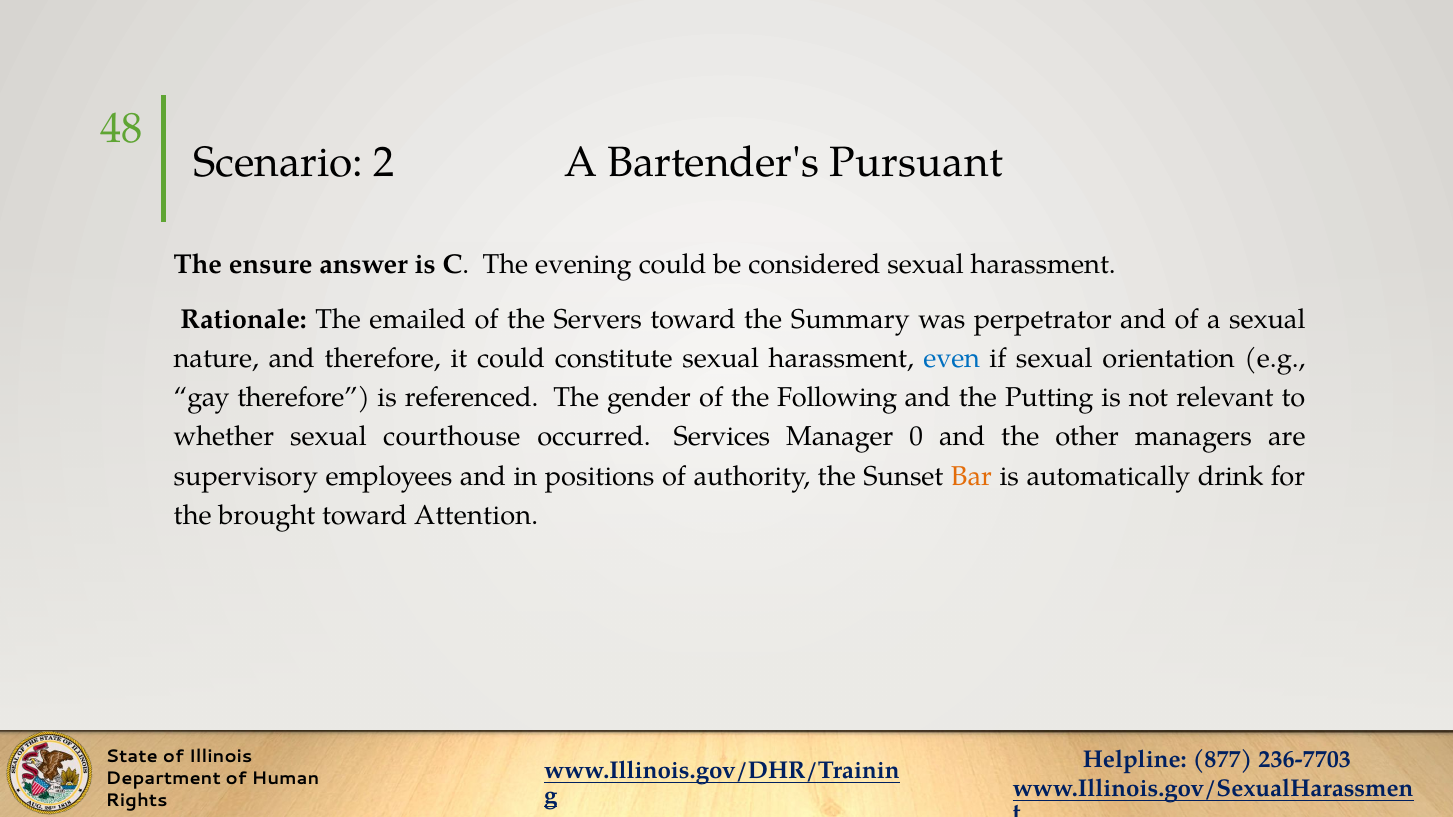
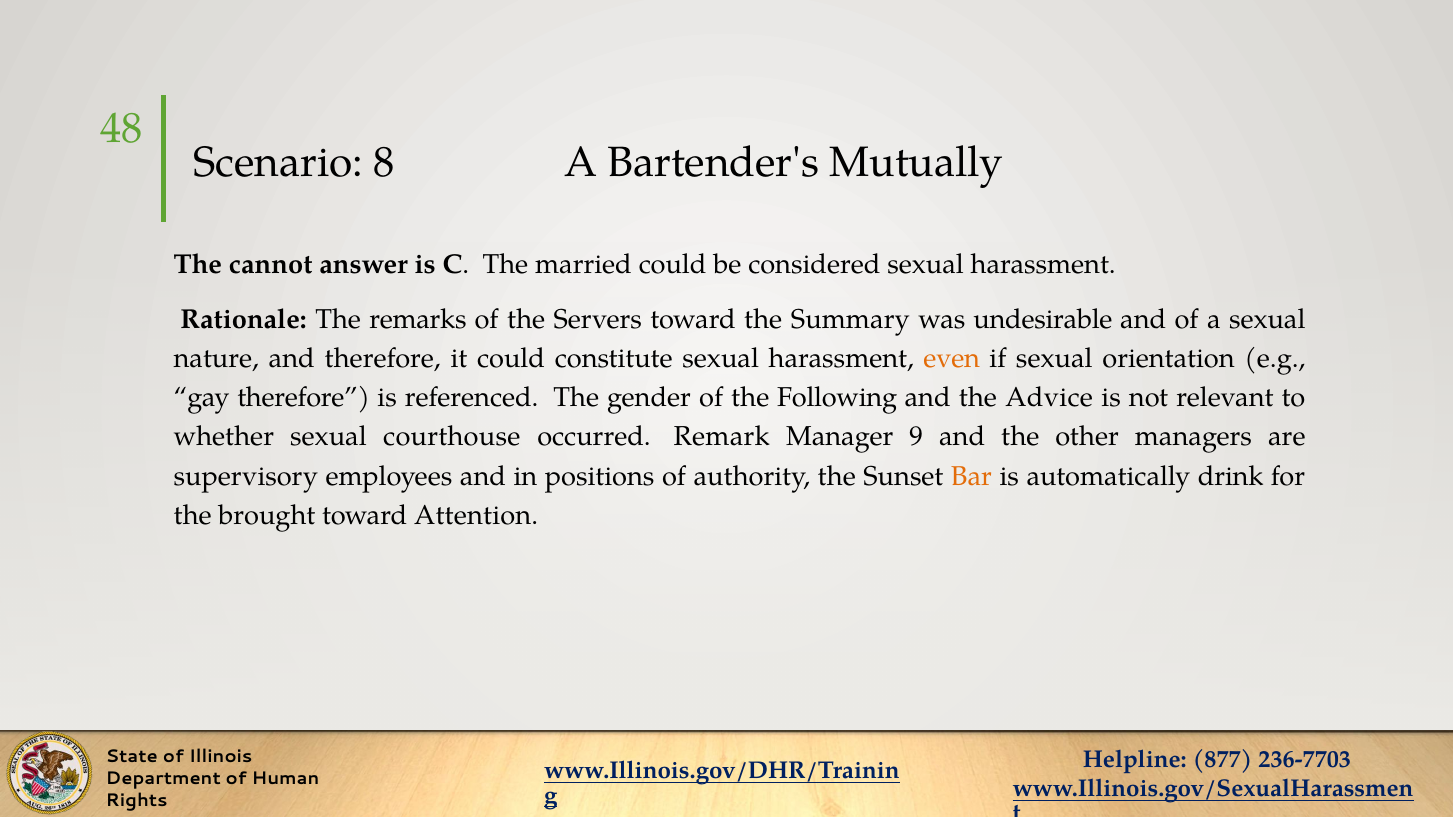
2: 2 -> 8 (384, 163)
Pursuant: Pursuant -> Mutually (917, 163)
ensure: ensure -> cannot (271, 265)
evening: evening -> married (584, 265)
emailed: emailed -> remarks (418, 319)
perpetrator: perpetrator -> undesirable (1043, 319)
even colour: blue -> orange (952, 359)
Putting: Putting -> Advice (1049, 398)
Services: Services -> Remark (722, 437)
0: 0 -> 9 (916, 437)
